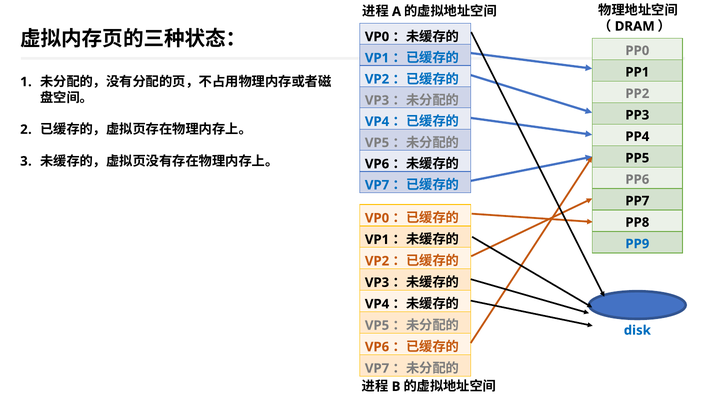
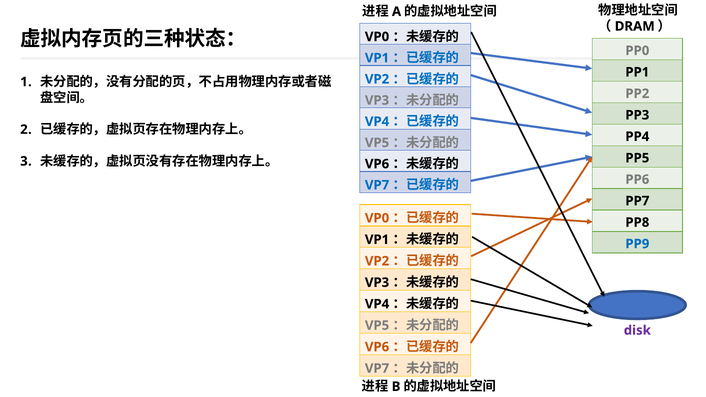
disk colour: blue -> purple (637, 330)
